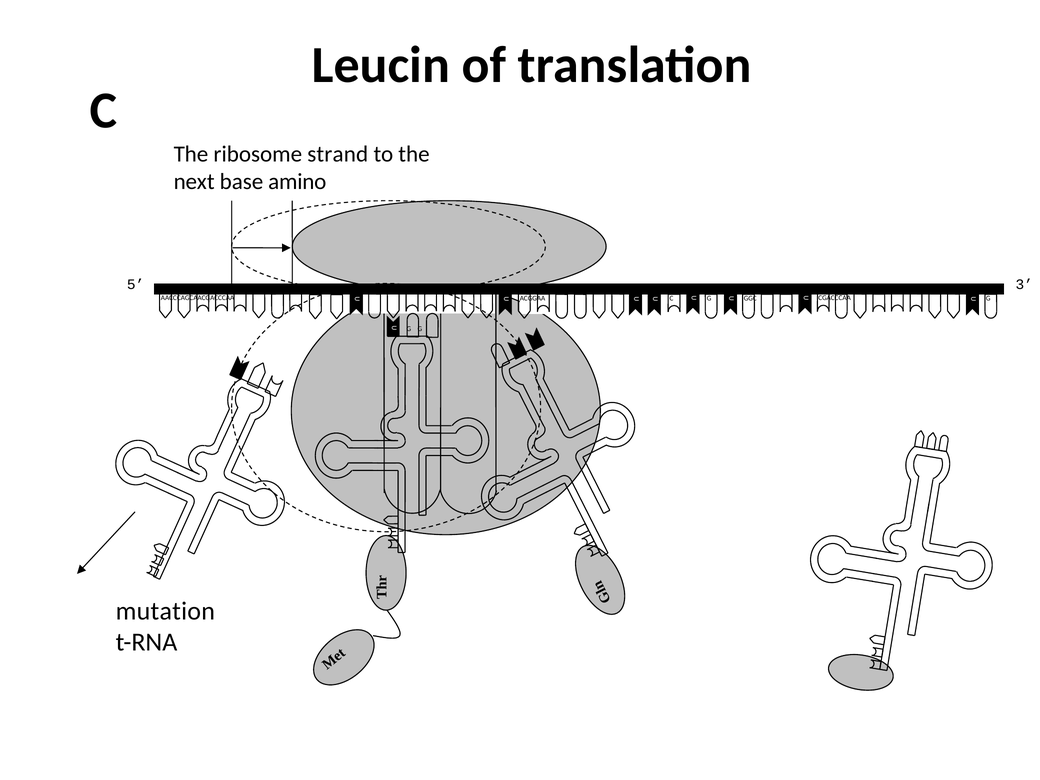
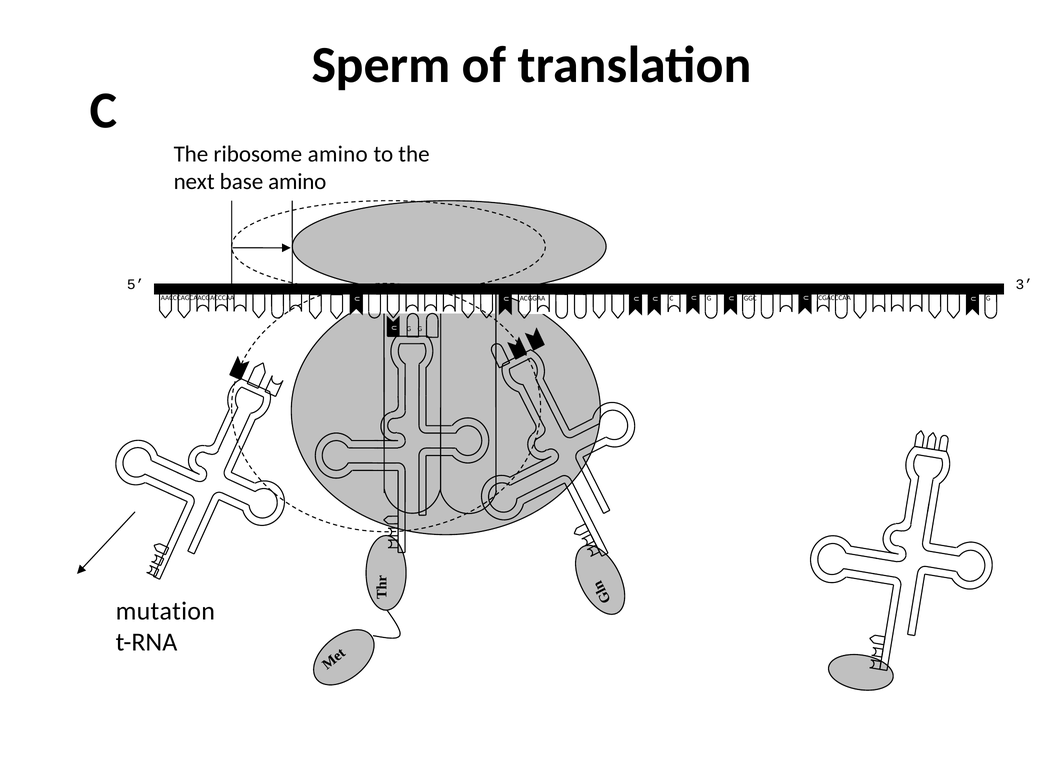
Leucin: Leucin -> Sperm (381, 65)
ribosome strand: strand -> amino (338, 154)
